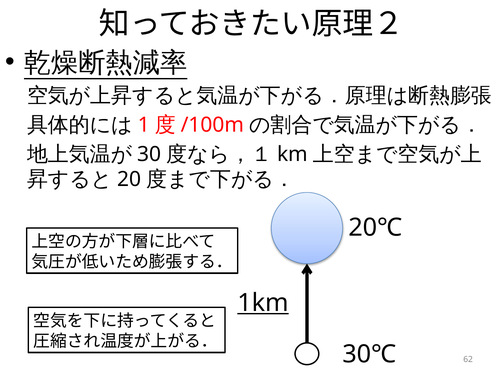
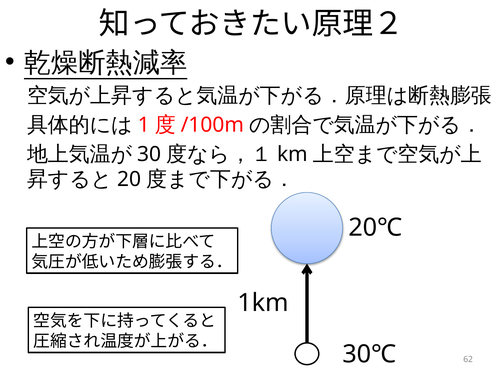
1km underline: present -> none (263, 303)
